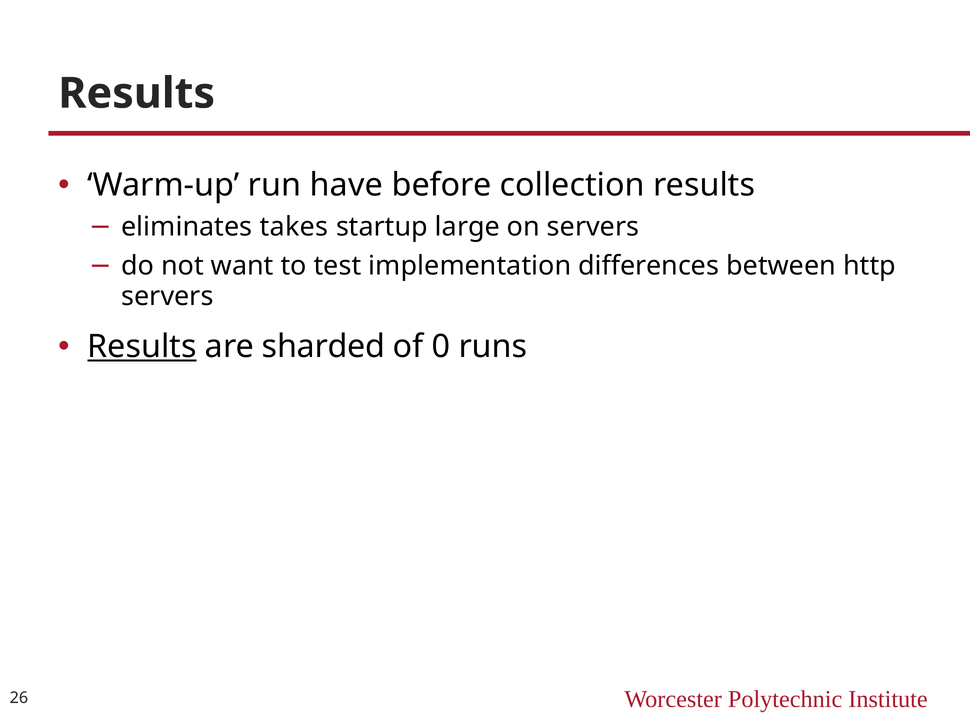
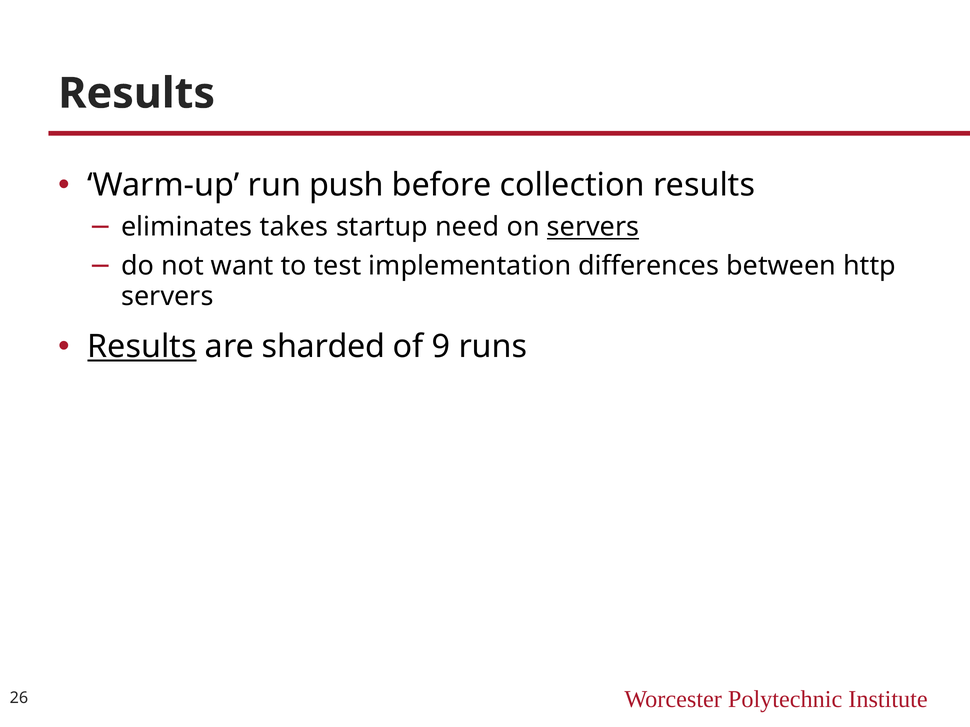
have: have -> push (347, 185)
large: large -> need (467, 227)
servers underline: none -> present (593, 227)
0: 0 -> 9 (441, 347)
